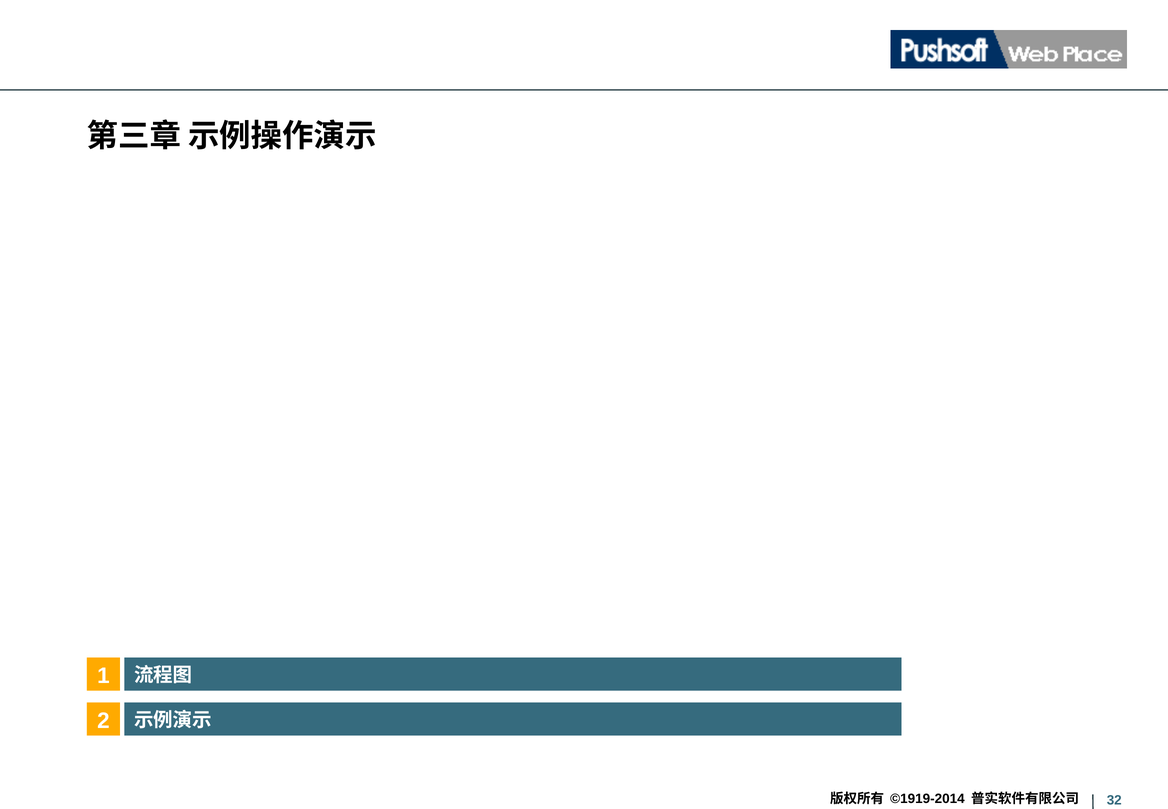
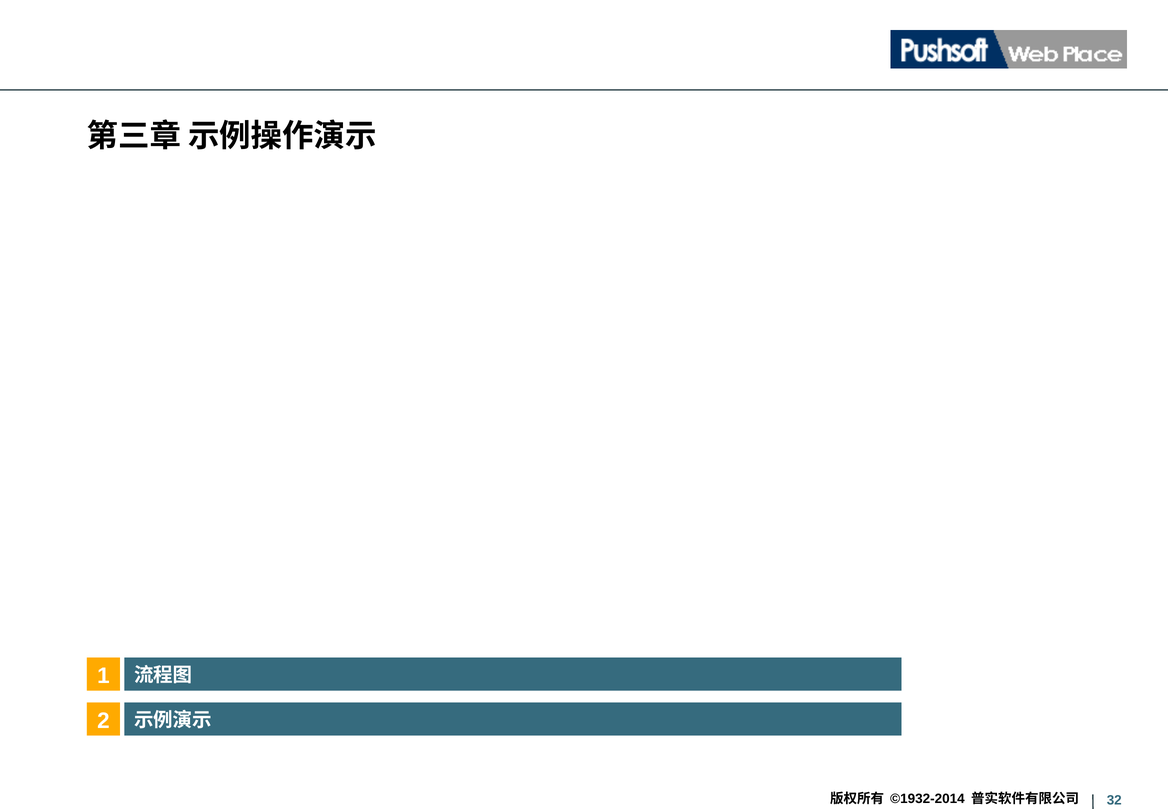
©1919-2014: ©1919-2014 -> ©1932-2014 (927, 798)
